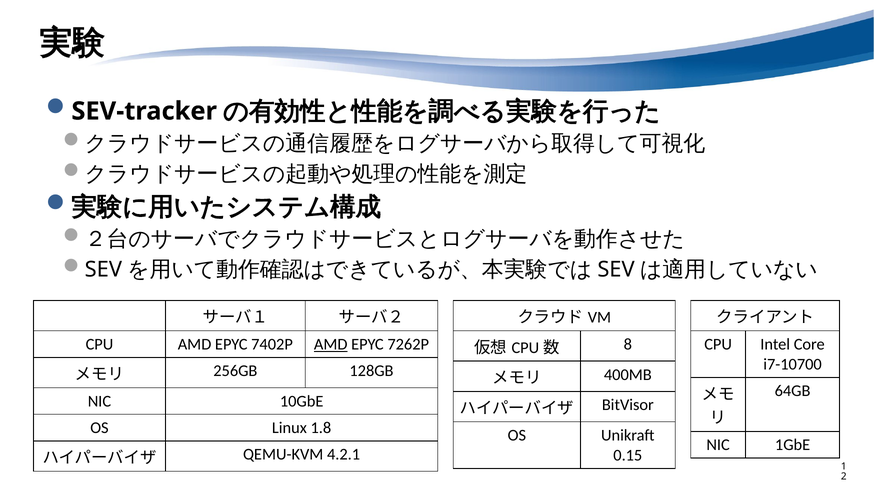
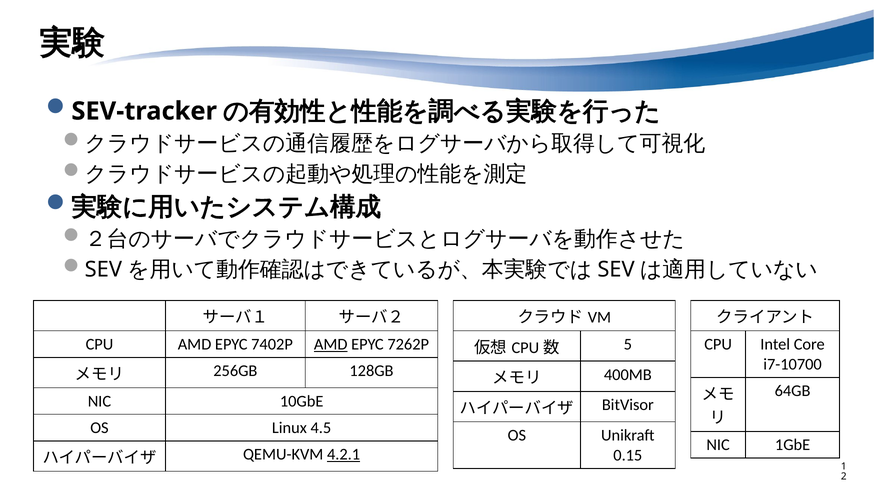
8: 8 -> 5 (628, 344)
1.8: 1.8 -> 4.5 (321, 428)
4.2.1 underline: none -> present (344, 454)
